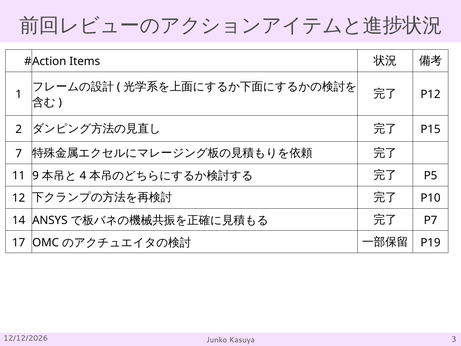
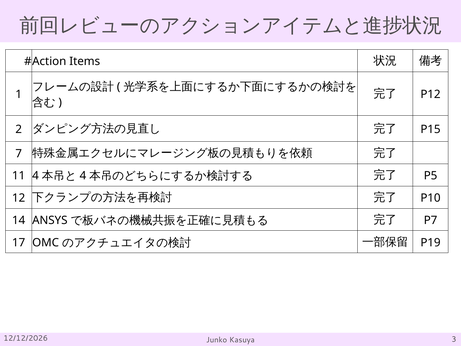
9: 9 -> 4 (36, 176)
